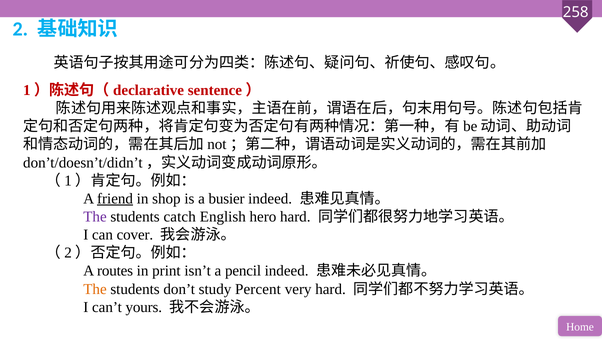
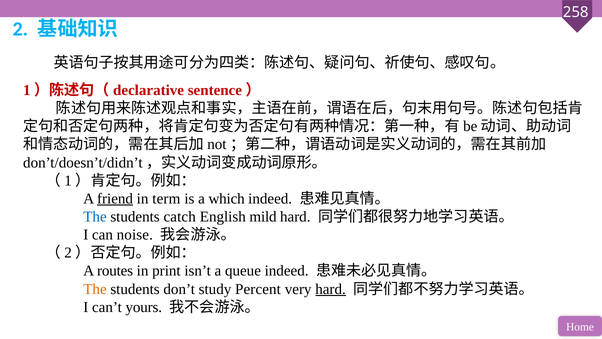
shop: shop -> term (166, 198)
busier: busier -> which (227, 198)
The colour: purple -> blue (95, 217)
hero: hero -> mild (263, 217)
cover: cover -> noise (135, 235)
pencil: pencil -> queue (243, 271)
hard underline: none -> present (331, 289)
